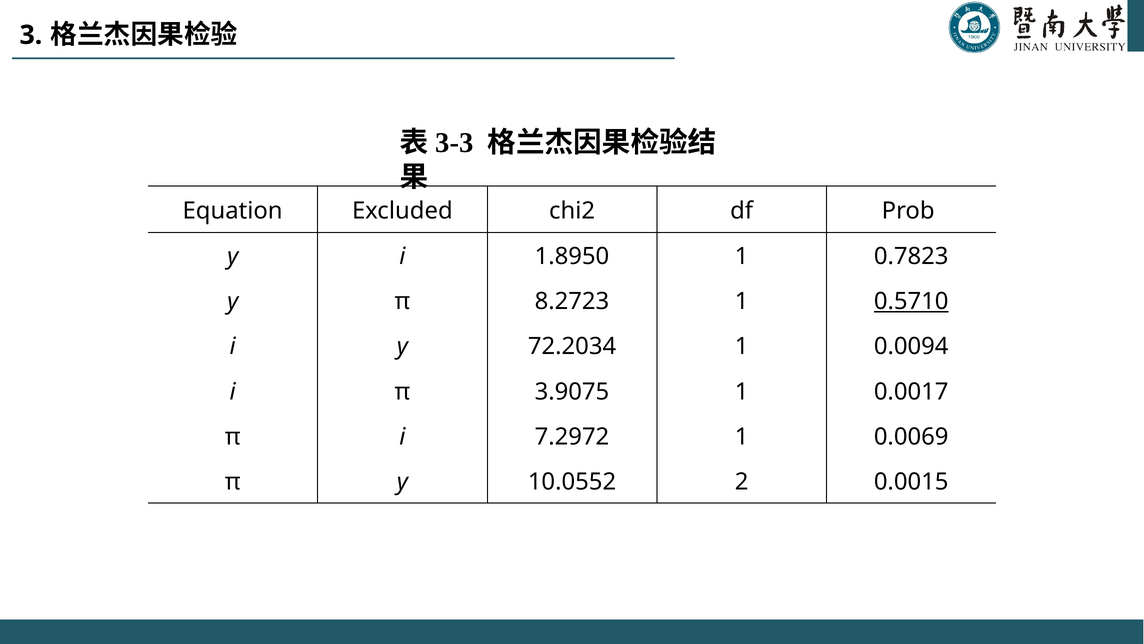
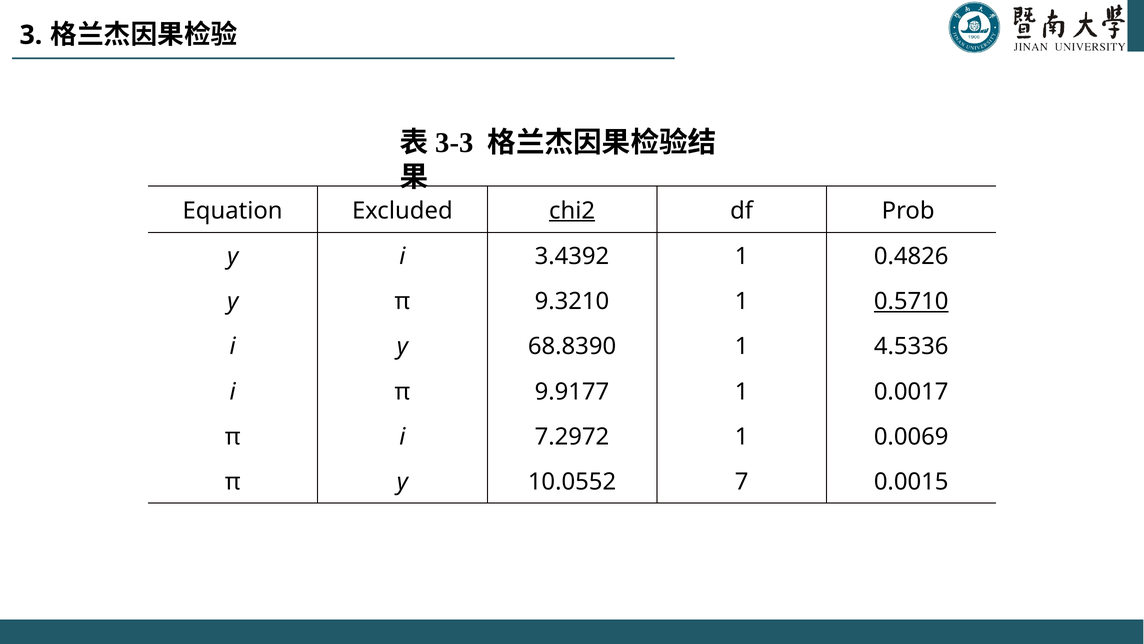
chi2 underline: none -> present (572, 211)
1.8950: 1.8950 -> 3.4392 (572, 256)
0.7823: 0.7823 -> 0.4826 (911, 256)
8.2723: 8.2723 -> 9.3210 (572, 301)
72.2034: 72.2034 -> 68.8390 (572, 346)
0.0094: 0.0094 -> 4.5336 (911, 346)
3.9075: 3.9075 -> 9.9177 (572, 392)
2: 2 -> 7 (742, 482)
